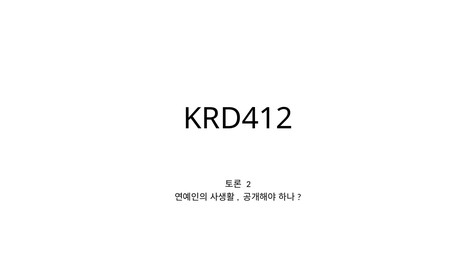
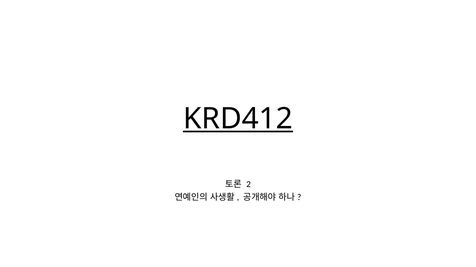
KRD412 underline: none -> present (238, 119)
